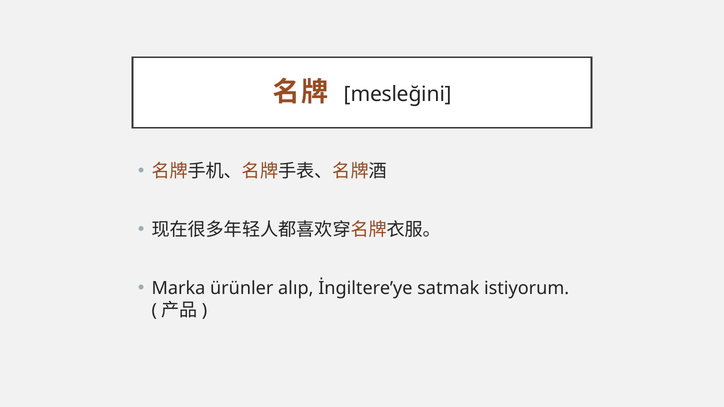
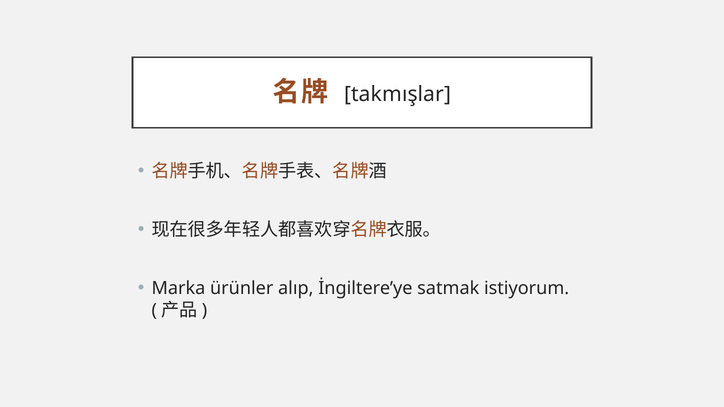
mesleğini: mesleğini -> takmışlar (398, 94)
